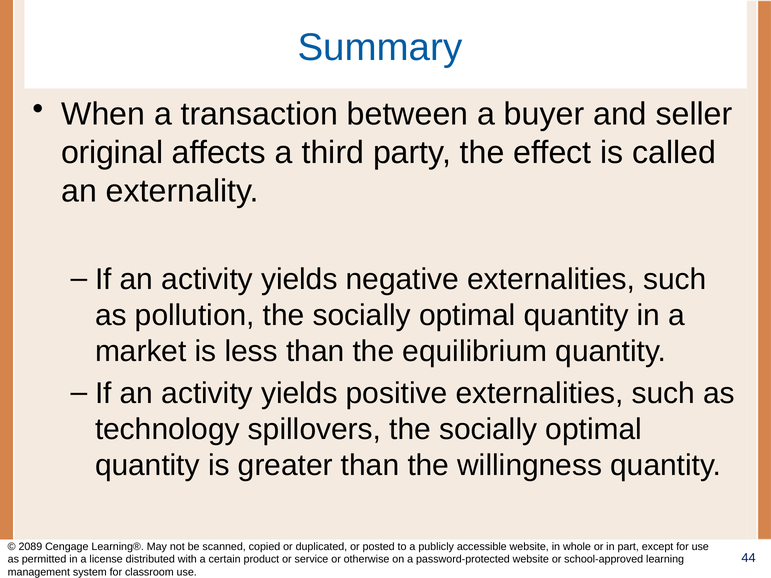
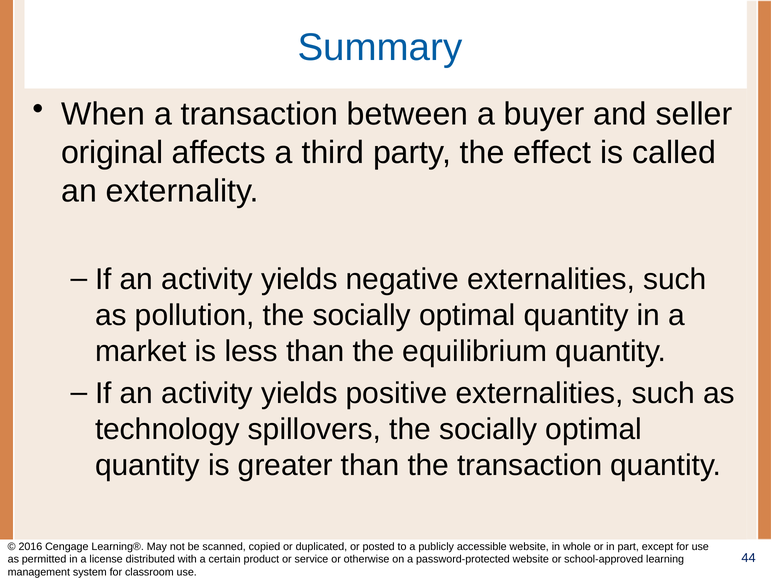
the willingness: willingness -> transaction (530, 465)
2089: 2089 -> 2016 (30, 547)
